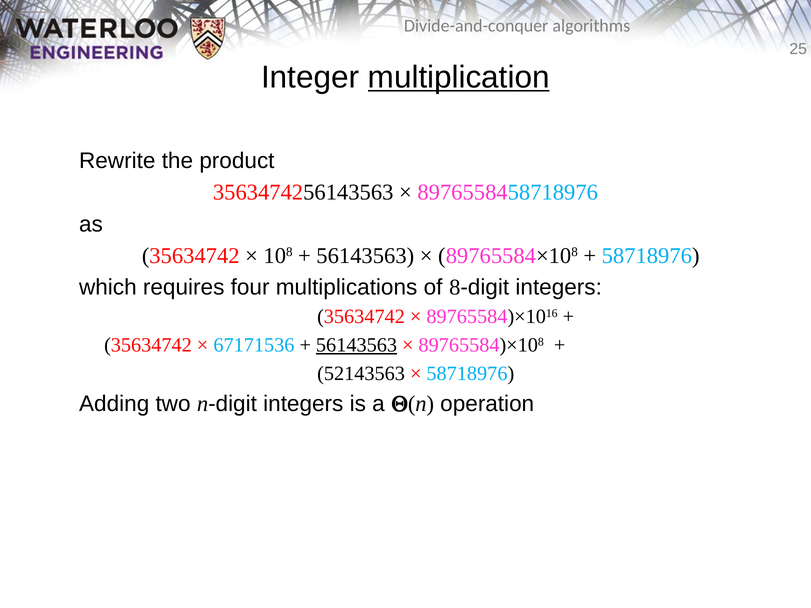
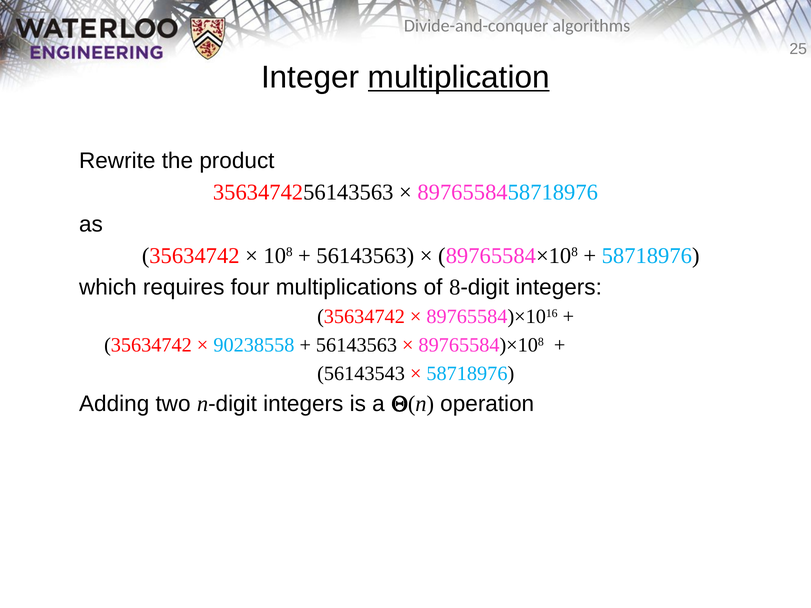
67171536: 67171536 -> 90238558 (254, 345)
56143563 underline: present -> none (357, 345)
52143563: 52143563 -> 56143543 (361, 374)
